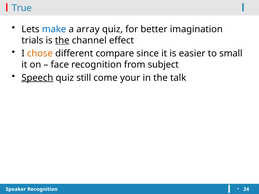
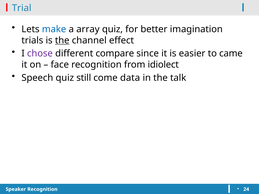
True: True -> Trial (22, 8)
chose colour: orange -> purple (40, 54)
small: small -> came (231, 54)
subject: subject -> idiolect (163, 65)
Speech underline: present -> none (37, 78)
your: your -> data (130, 78)
